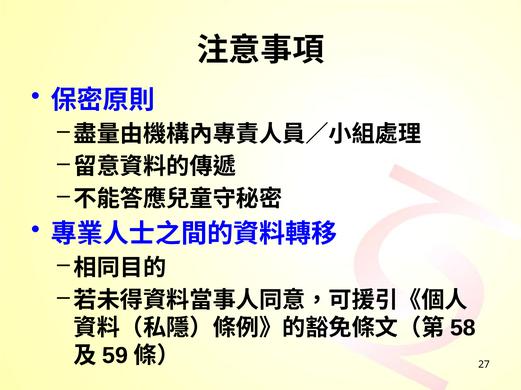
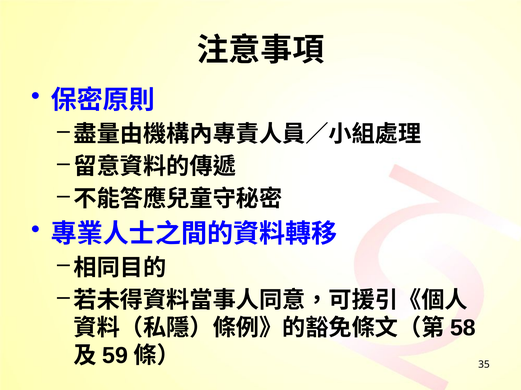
27: 27 -> 35 (484, 365)
